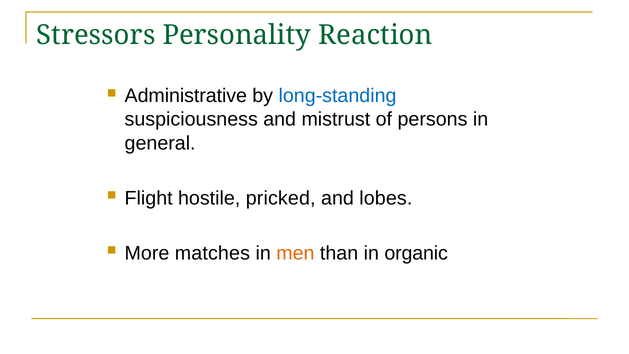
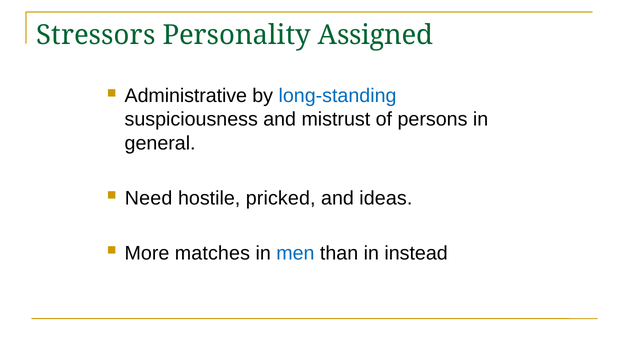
Reaction: Reaction -> Assigned (376, 35)
Flight: Flight -> Need (149, 198)
lobes: lobes -> ideas (386, 198)
men colour: orange -> blue (295, 253)
organic: organic -> instead (416, 253)
